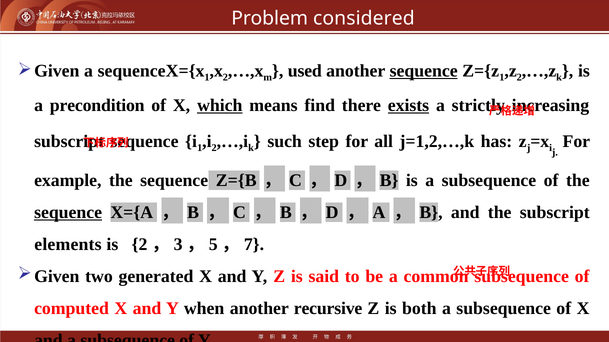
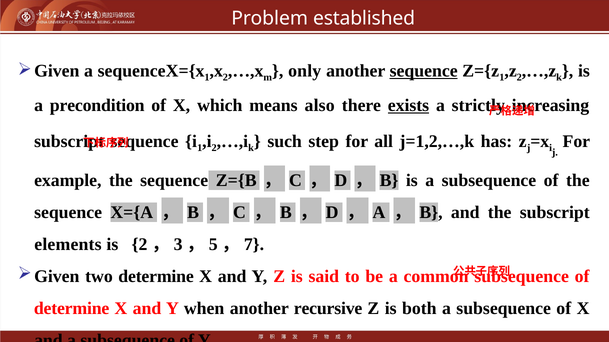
considered: considered -> established (364, 19)
used: used -> only (305, 71)
which underline: present -> none (220, 106)
find: find -> also (320, 106)
sequence underline: present -> none (68, 213)
two generated: generated -> determine (156, 277)
computed: computed -> determine (72, 309)
